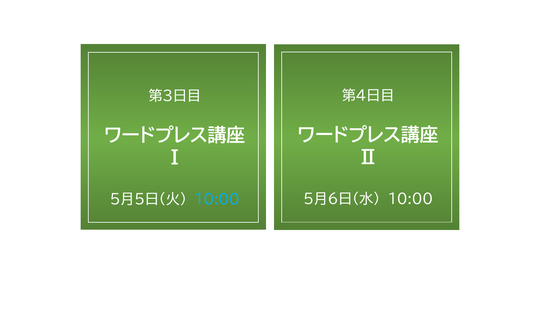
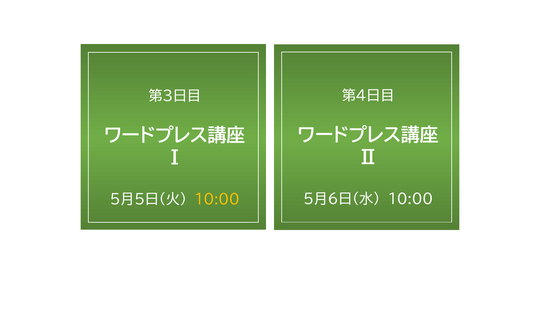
10:00 colour: light blue -> yellow (217, 200)
